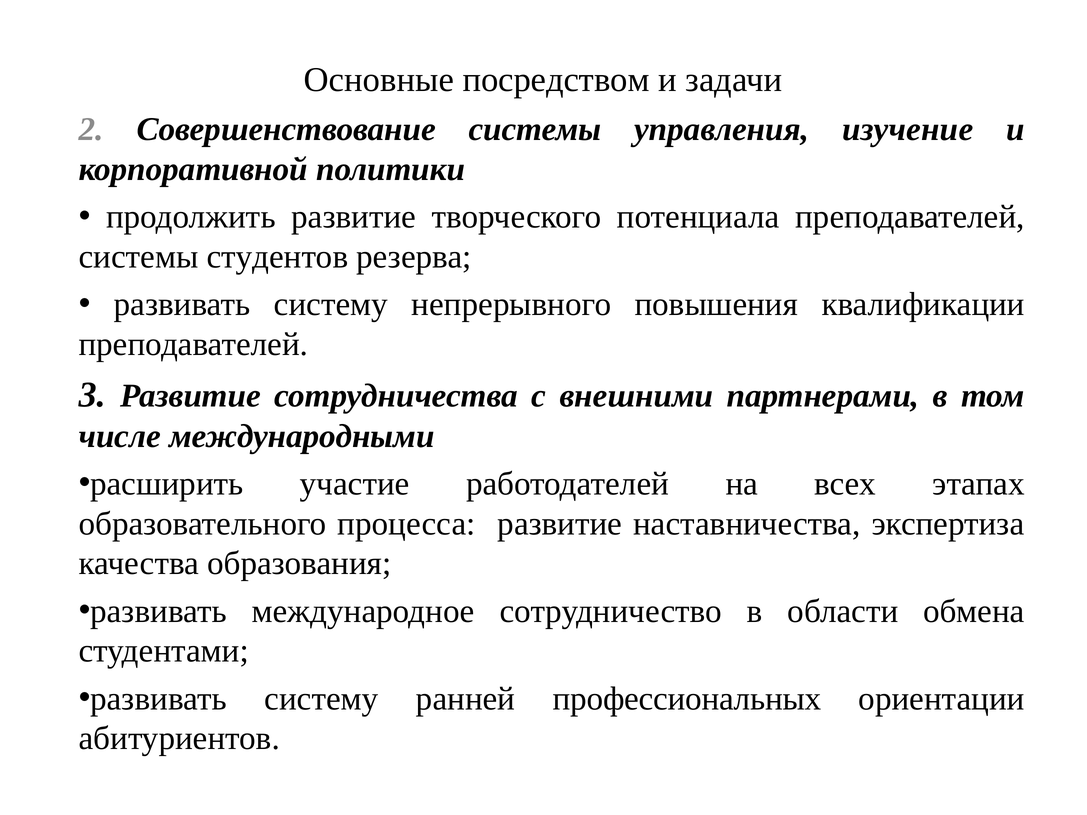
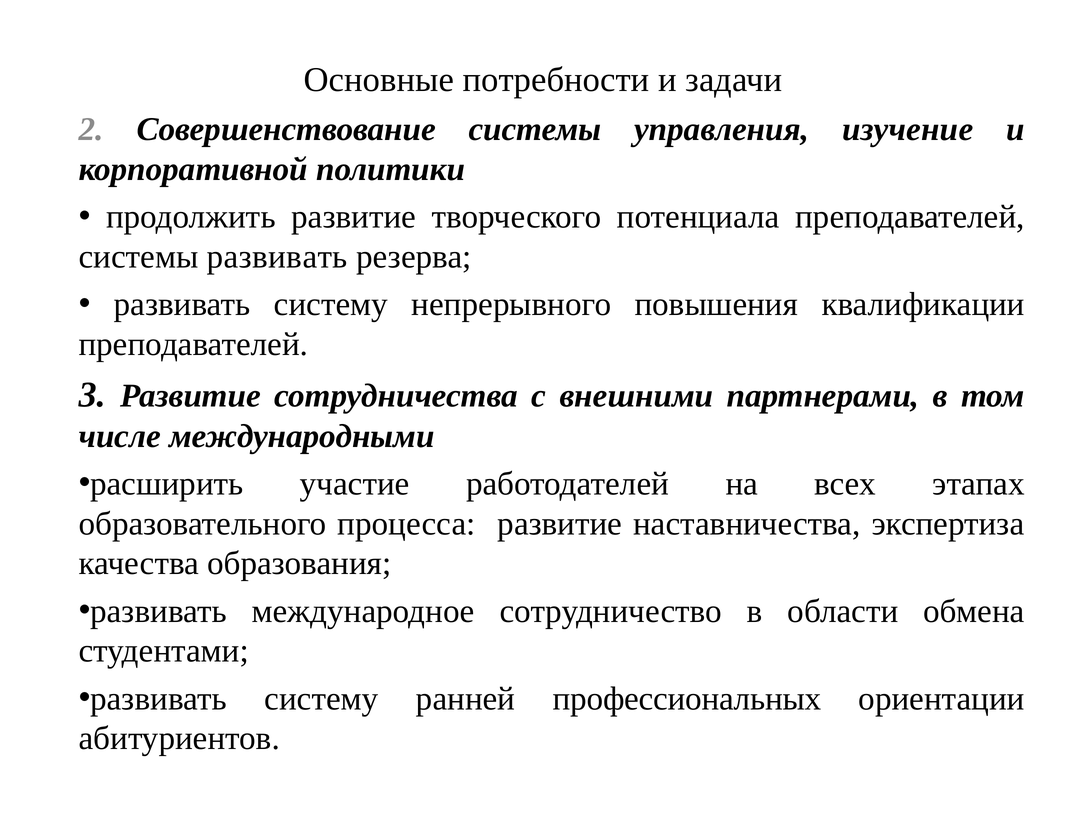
посредством: посредством -> потребности (556, 80)
системы студентов: студентов -> развивать (277, 257)
